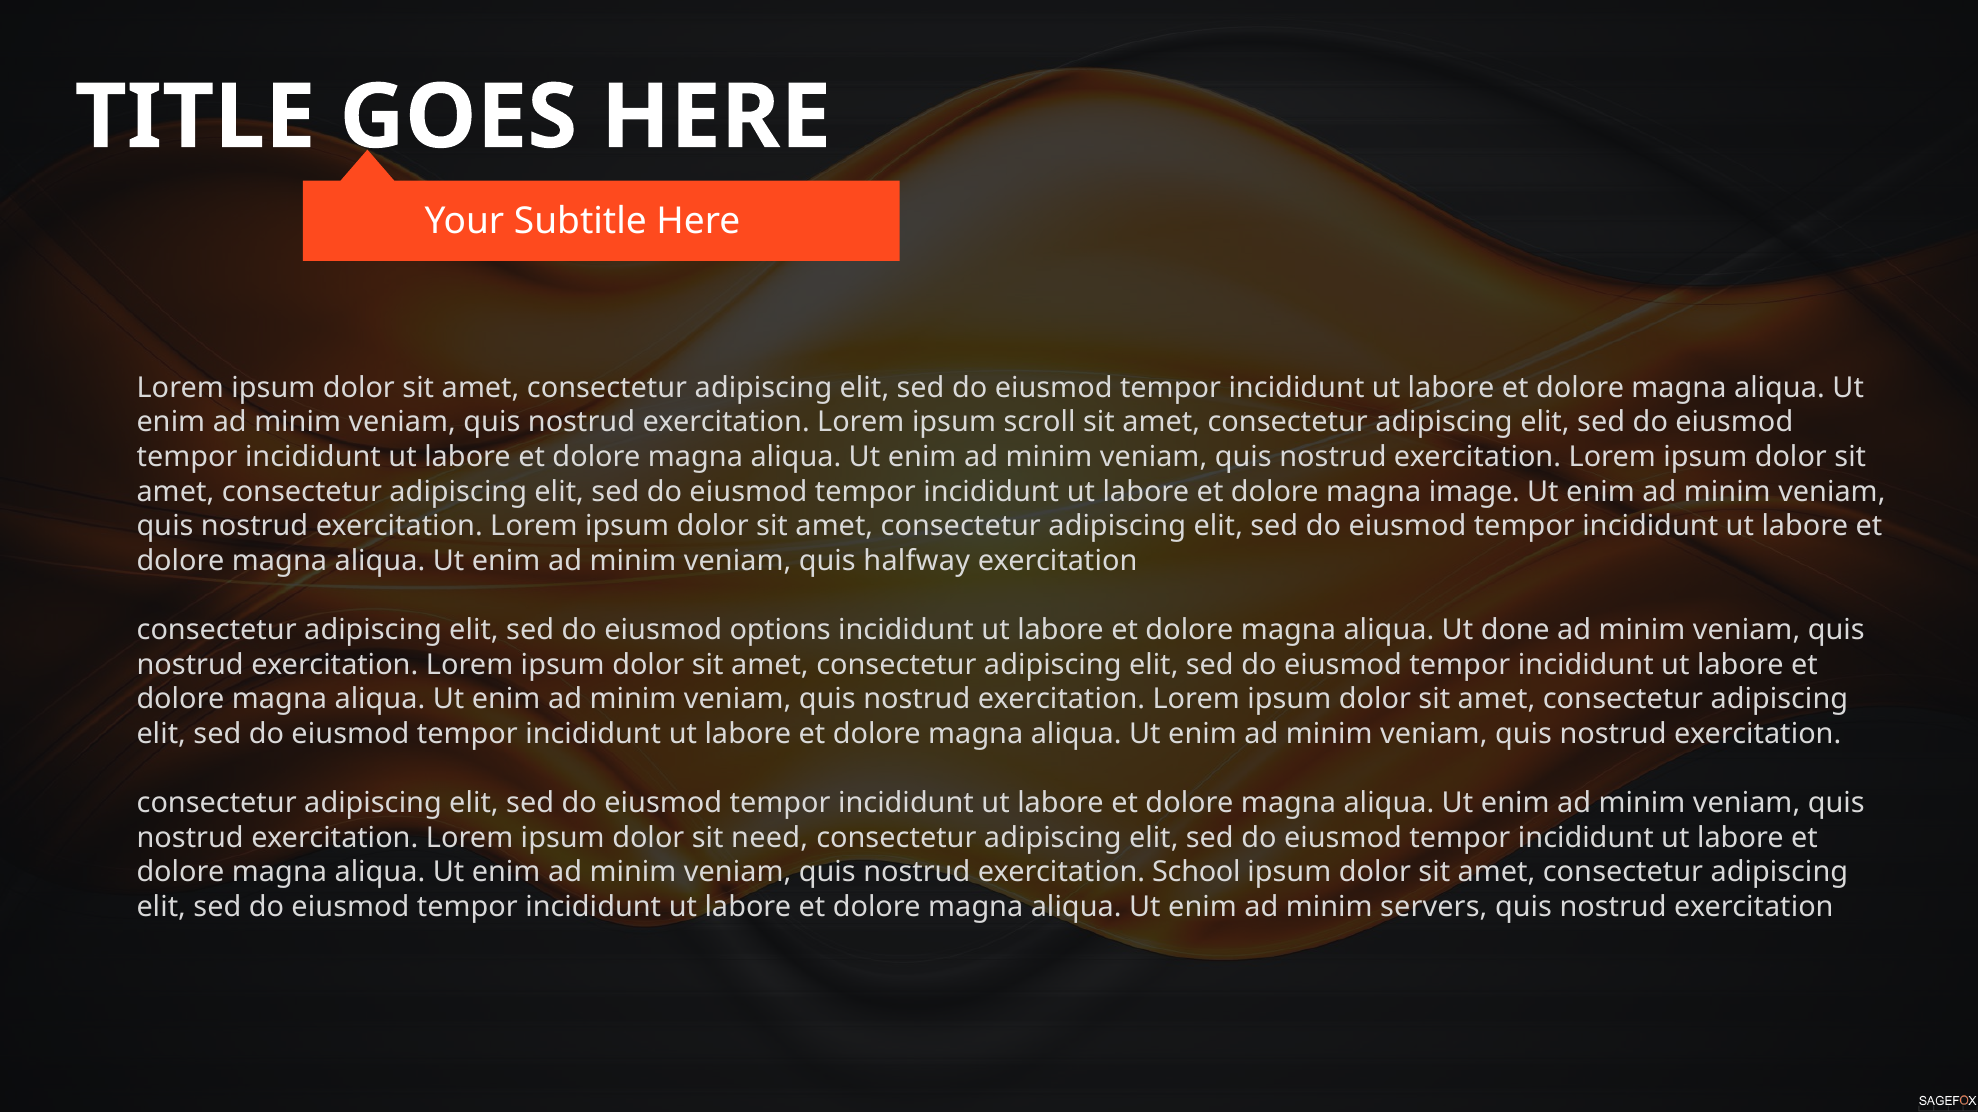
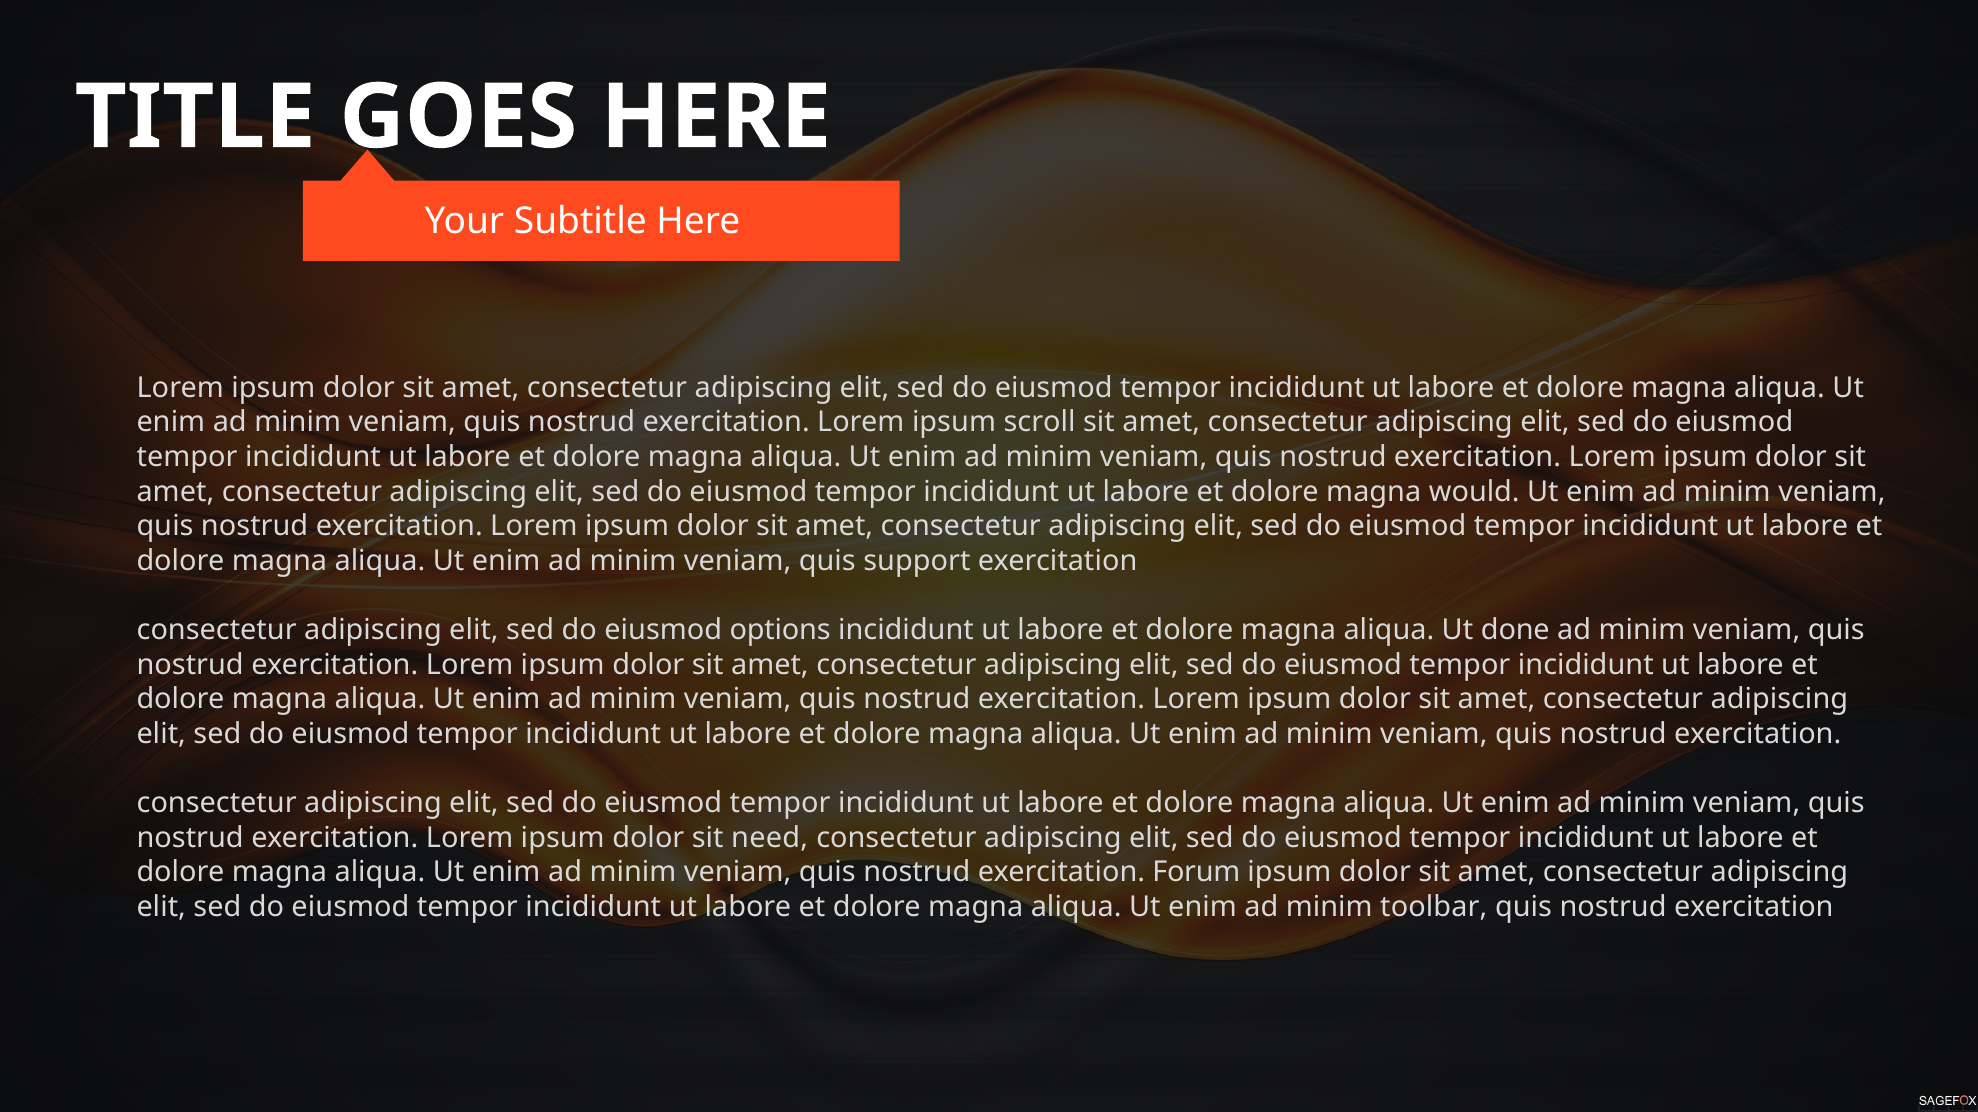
image: image -> would (1474, 492)
halfway: halfway -> support (917, 561)
School: School -> Forum (1196, 873)
servers: servers -> toolbar (1434, 907)
